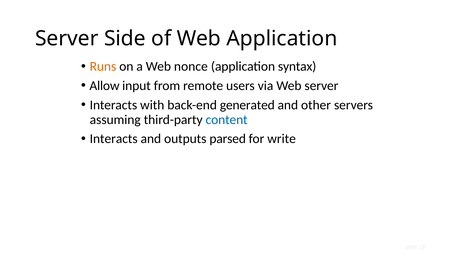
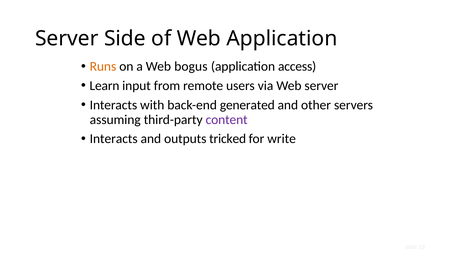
nonce: nonce -> bogus (191, 66)
syntax: syntax -> access (297, 66)
Allow: Allow -> Learn (104, 86)
content colour: blue -> purple (227, 119)
parsed: parsed -> tricked (228, 139)
